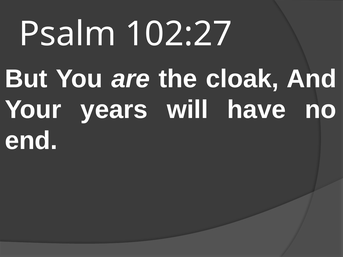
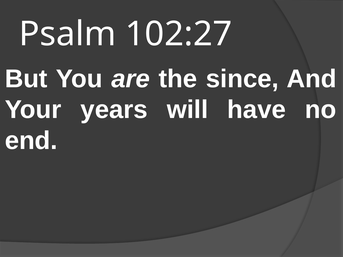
cloak: cloak -> since (242, 79)
